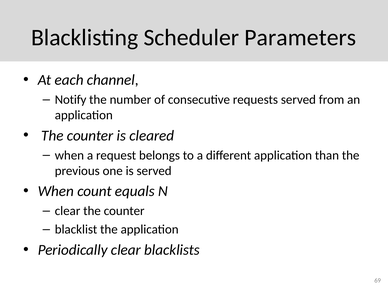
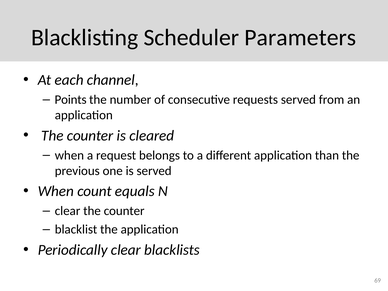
Notify: Notify -> Points (71, 100)
